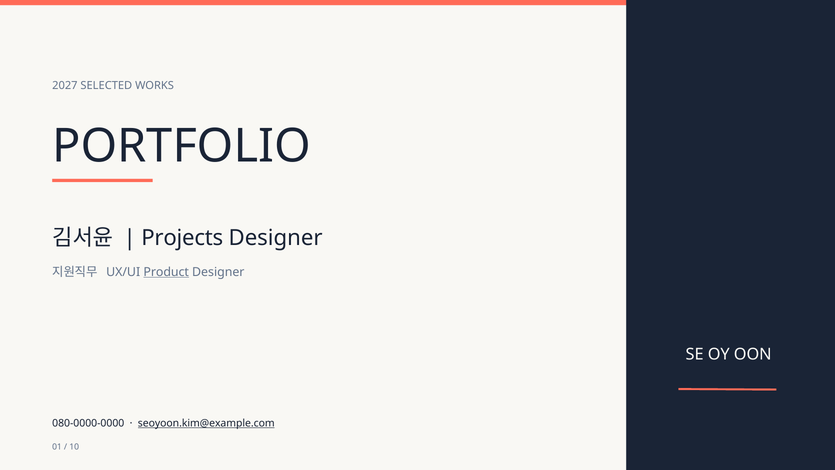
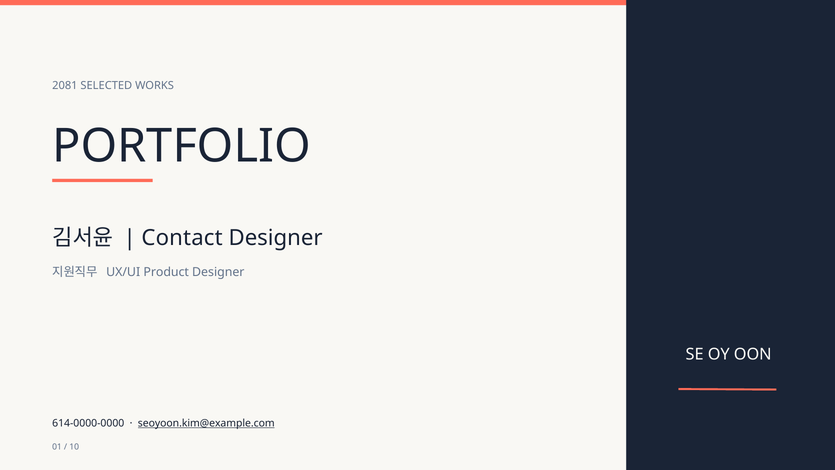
2027: 2027 -> 2081 (65, 86)
Projects: Projects -> Contact (182, 238)
Product underline: present -> none (166, 272)
080-0000-0000: 080-0000-0000 -> 614-0000-0000 (88, 423)
